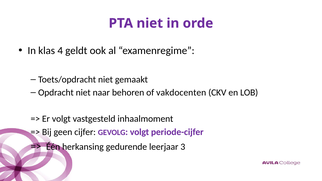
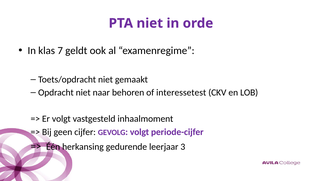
4: 4 -> 7 (60, 51)
vakdocenten: vakdocenten -> interessetest (181, 93)
